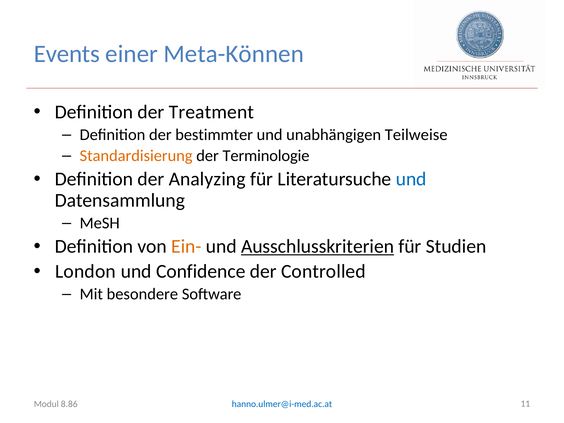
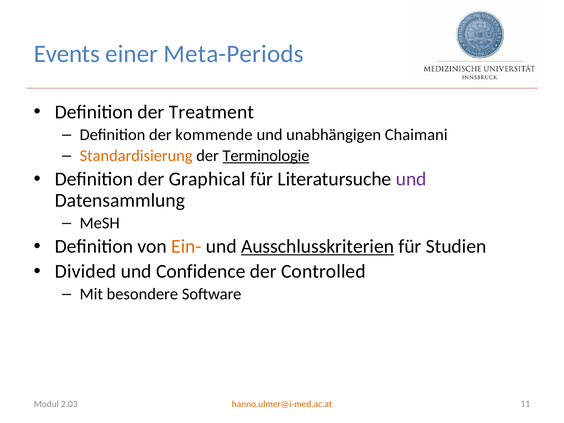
Meta-Können: Meta-Können -> Meta-Periods (234, 54)
bestimmter: bestimmter -> kommende (214, 135)
Teilweise: Teilweise -> Chaimani (416, 135)
Terminologie underline: none -> present (266, 156)
Analyzing: Analyzing -> Graphical (207, 179)
und colour: blue -> purple (411, 179)
London: London -> Divided (86, 271)
8.86: 8.86 -> 2.03 (69, 404)
hanno.ulmer@i-med.ac.at colour: blue -> orange (282, 404)
